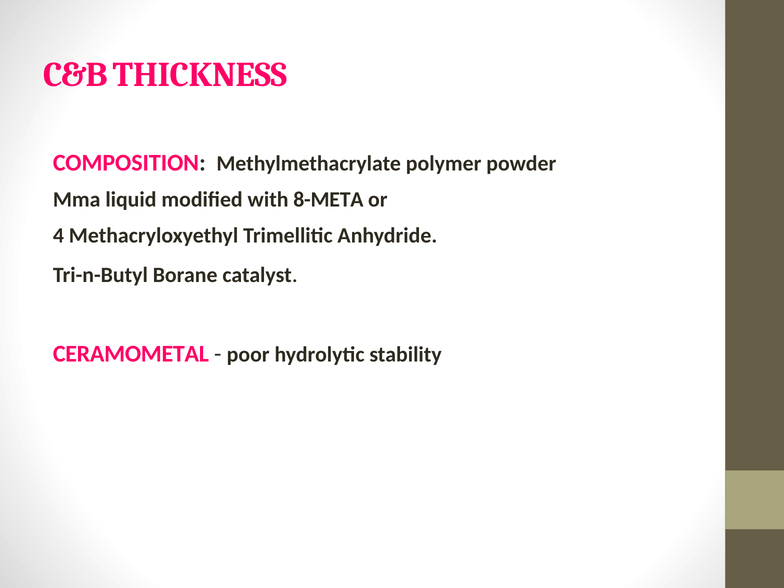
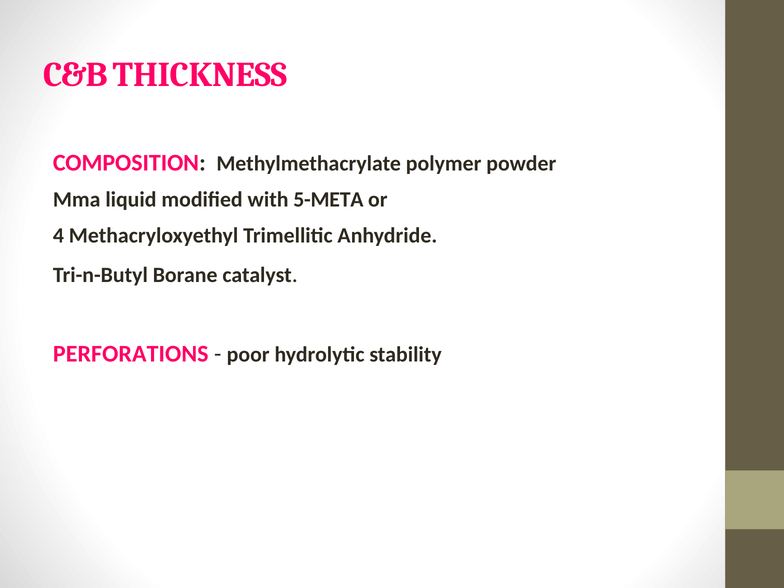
8-META: 8-META -> 5-META (328, 200)
CERAMOMETAL: CERAMOMETAL -> PERFORATIONS (131, 354)
